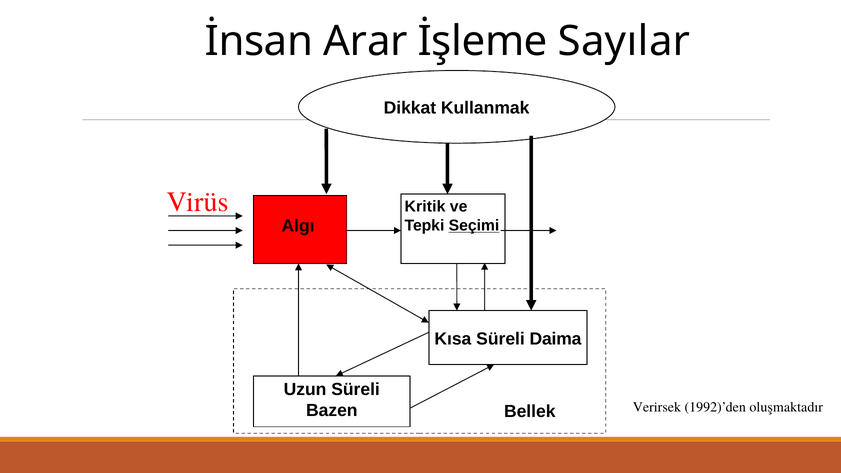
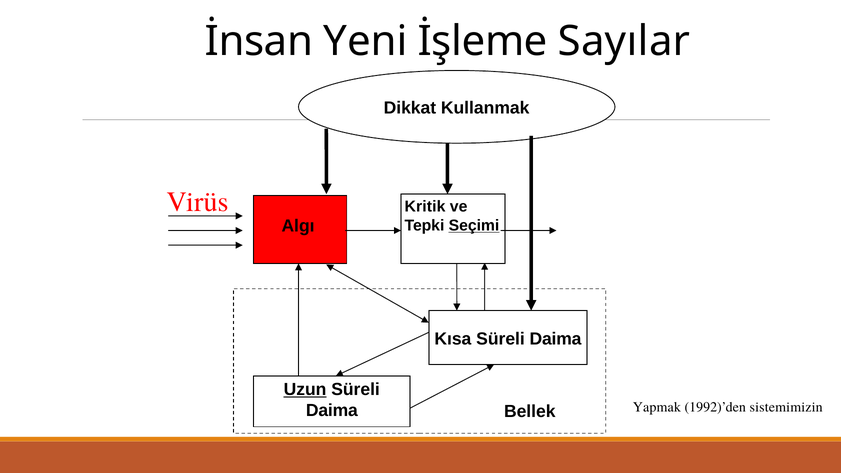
Arar: Arar -> Yeni (365, 41)
Uzun underline: none -> present (305, 390)
Bazen: Bazen -> Daima (332, 411)
Verirsek: Verirsek -> Yapmak (657, 407)
oluşmaktadır: oluşmaktadır -> sistemimizin (786, 407)
